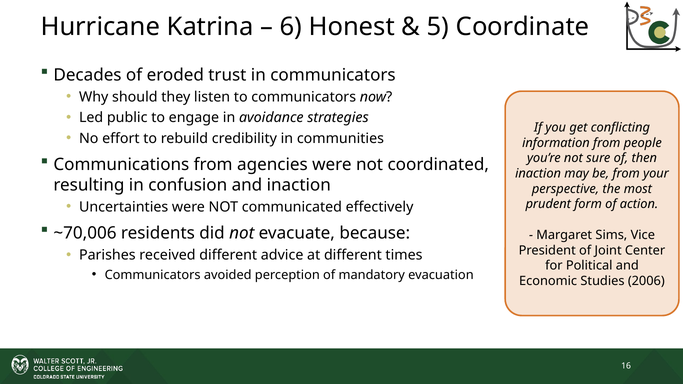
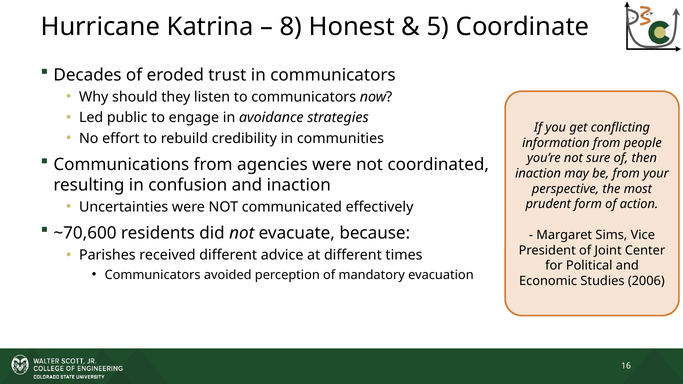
6: 6 -> 8 (291, 27)
~70,006: ~70,006 -> ~70,600 (85, 233)
